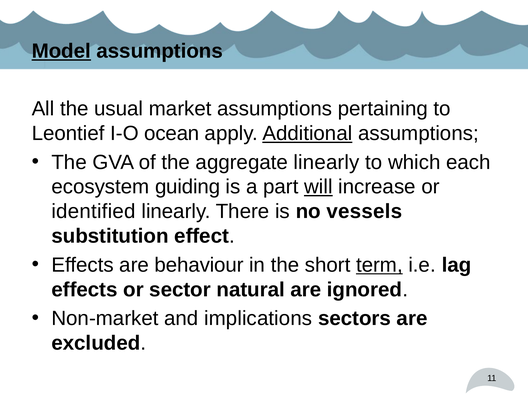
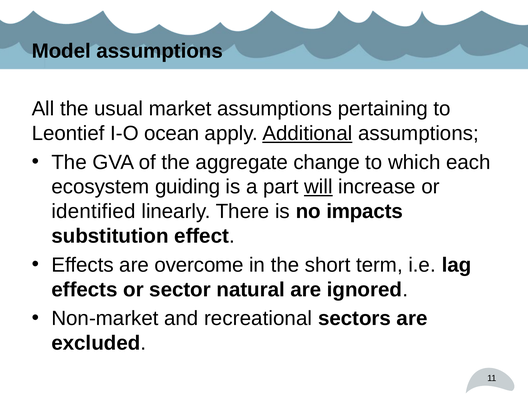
Model underline: present -> none (61, 51)
aggregate linearly: linearly -> change (327, 162)
vessels: vessels -> impacts (365, 212)
behaviour: behaviour -> overcome (199, 265)
term underline: present -> none (379, 265)
implications: implications -> recreational (258, 318)
